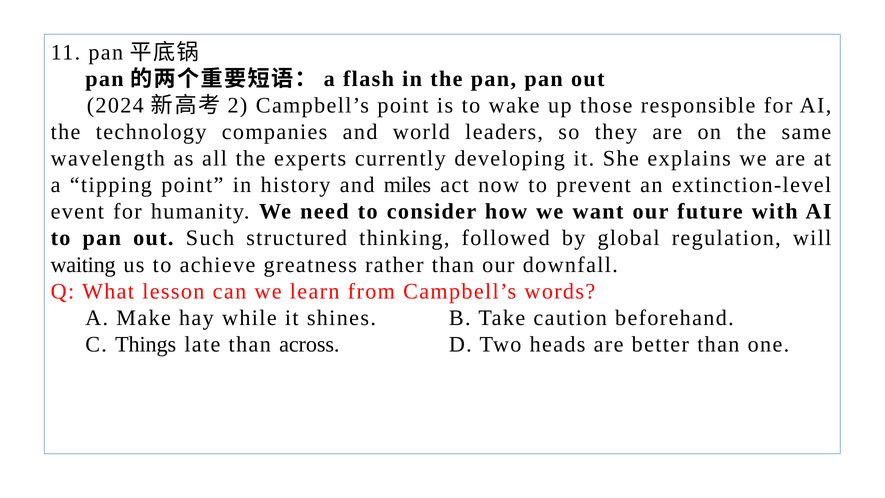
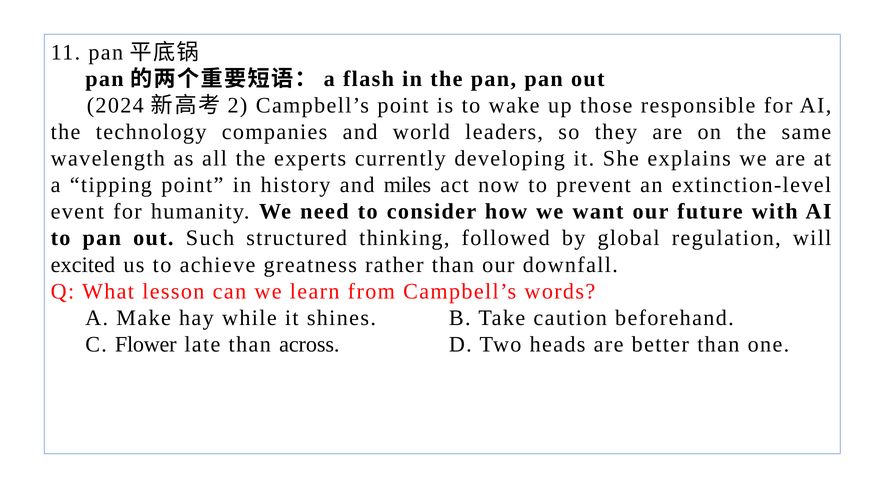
waiting: waiting -> excited (83, 265)
Things: Things -> Flower (146, 344)
